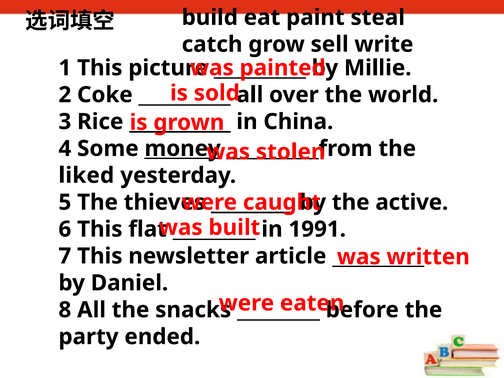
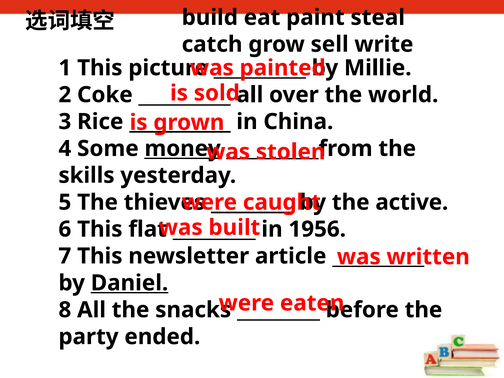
liked: liked -> skills (87, 175)
1991: 1991 -> 1956 (317, 229)
Daniel underline: none -> present (129, 283)
